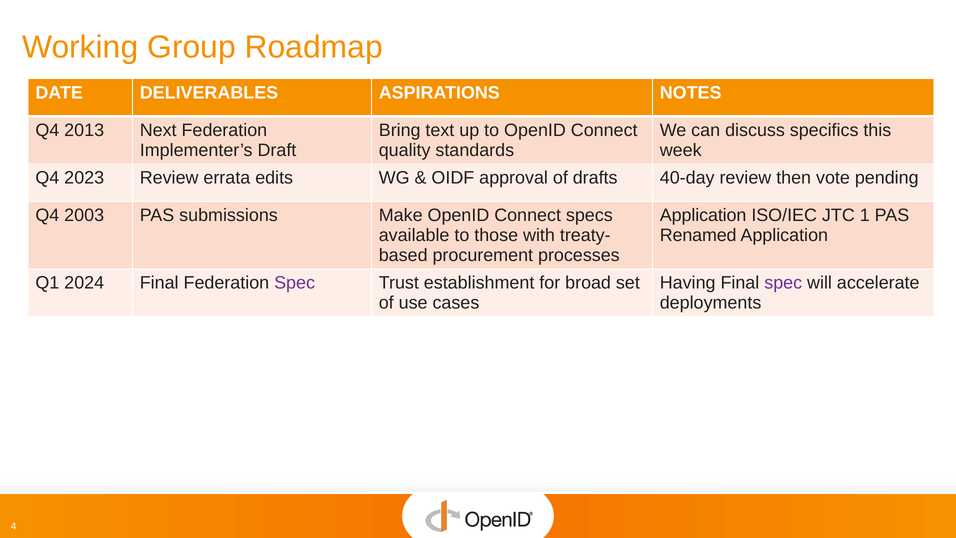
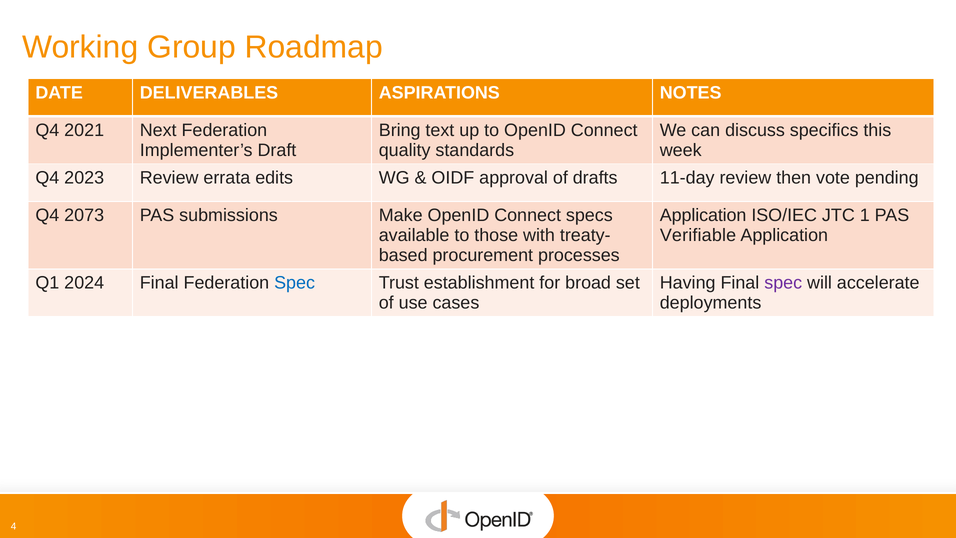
2013: 2013 -> 2021 (84, 130)
40-day: 40-day -> 11-day (687, 178)
2003: 2003 -> 2073 (84, 215)
Renamed: Renamed -> Verifiable (698, 235)
Spec colour: purple -> blue (295, 283)
